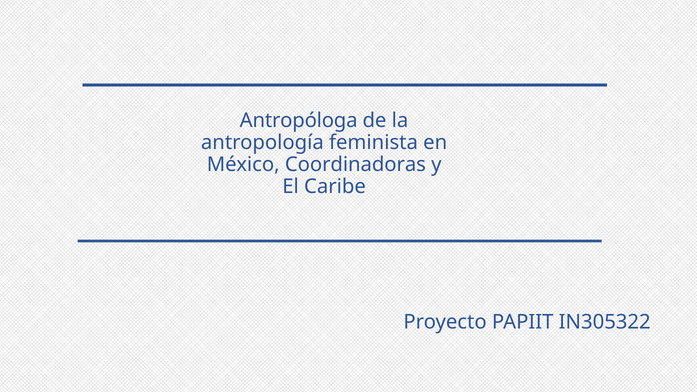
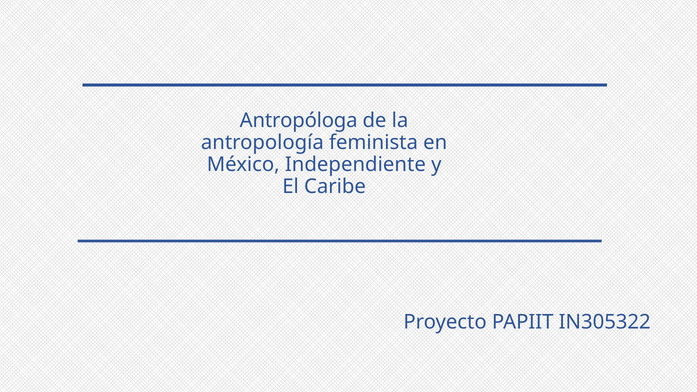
Coordinadoras: Coordinadoras -> Independiente (355, 165)
